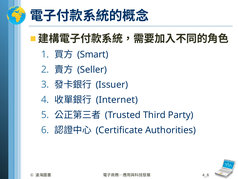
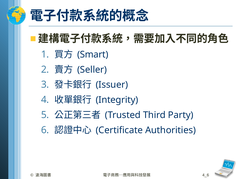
Internet: Internet -> Integrity (117, 100)
